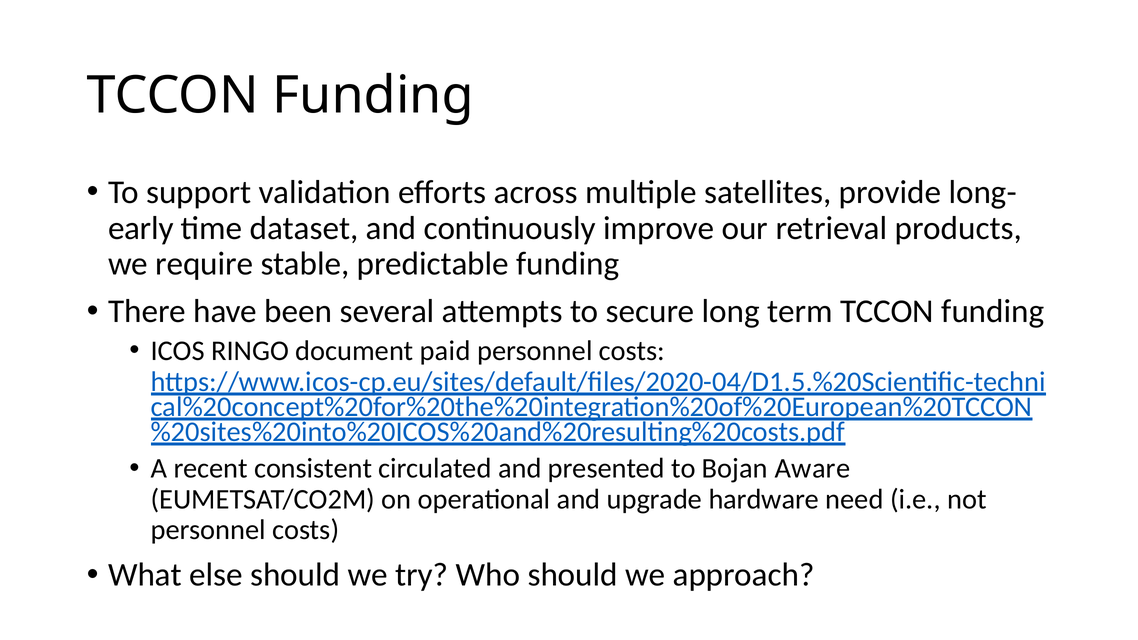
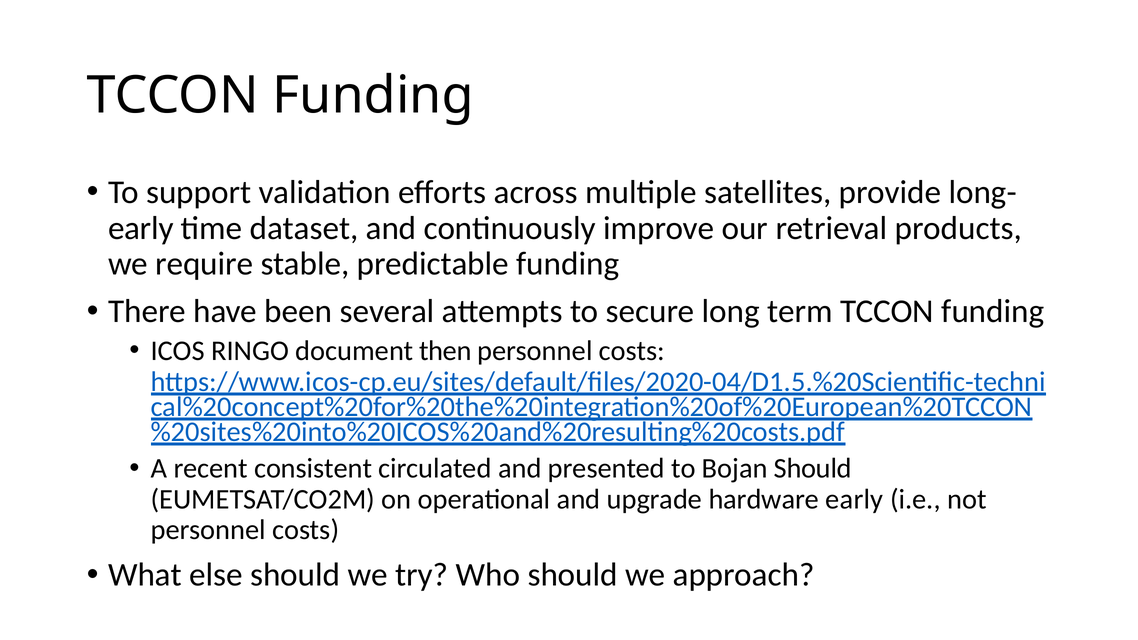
paid: paid -> then (445, 351)
Bojan Aware: Aware -> Should (813, 469)
hardware need: need -> early (854, 499)
